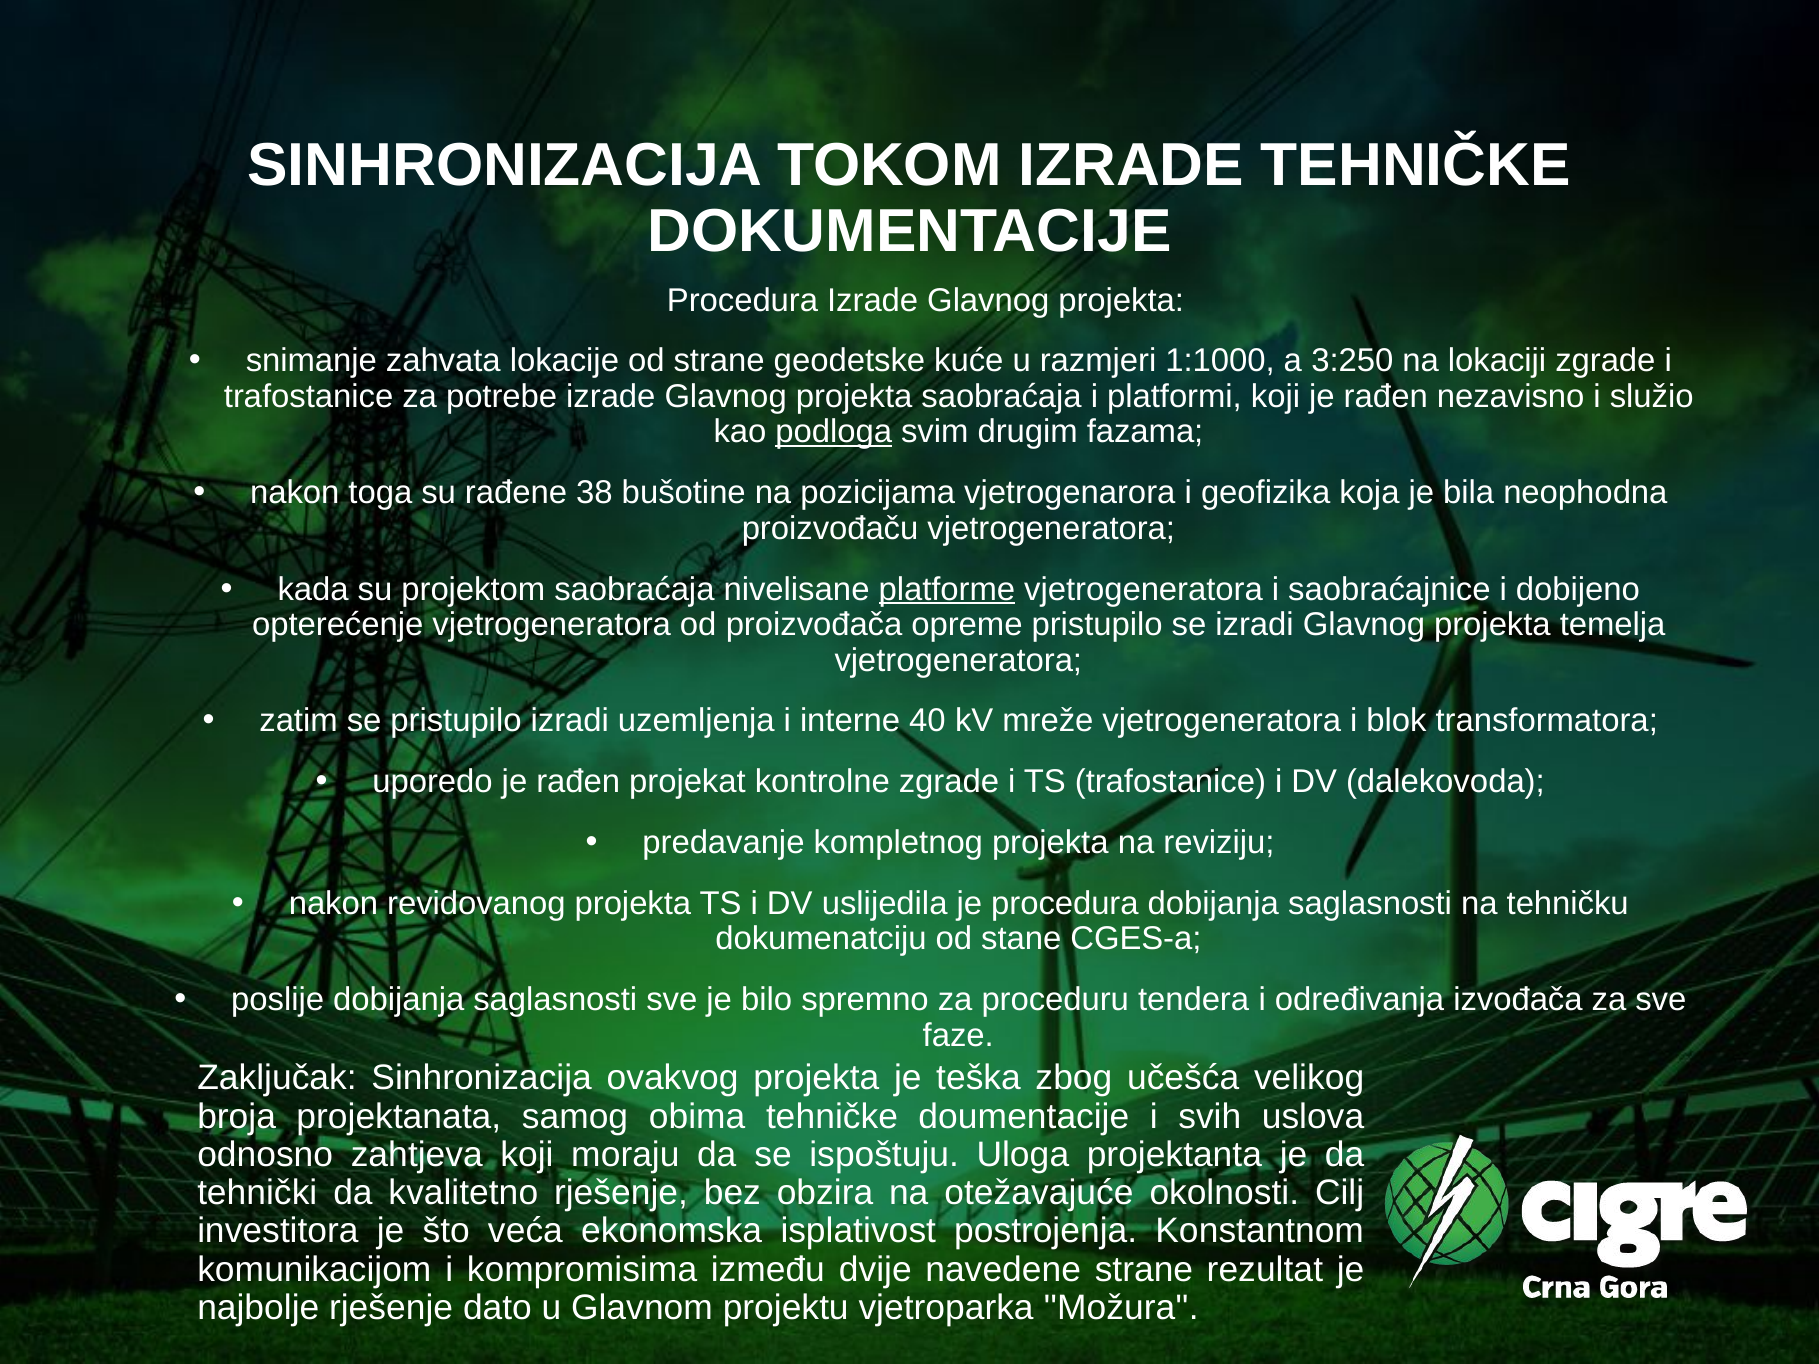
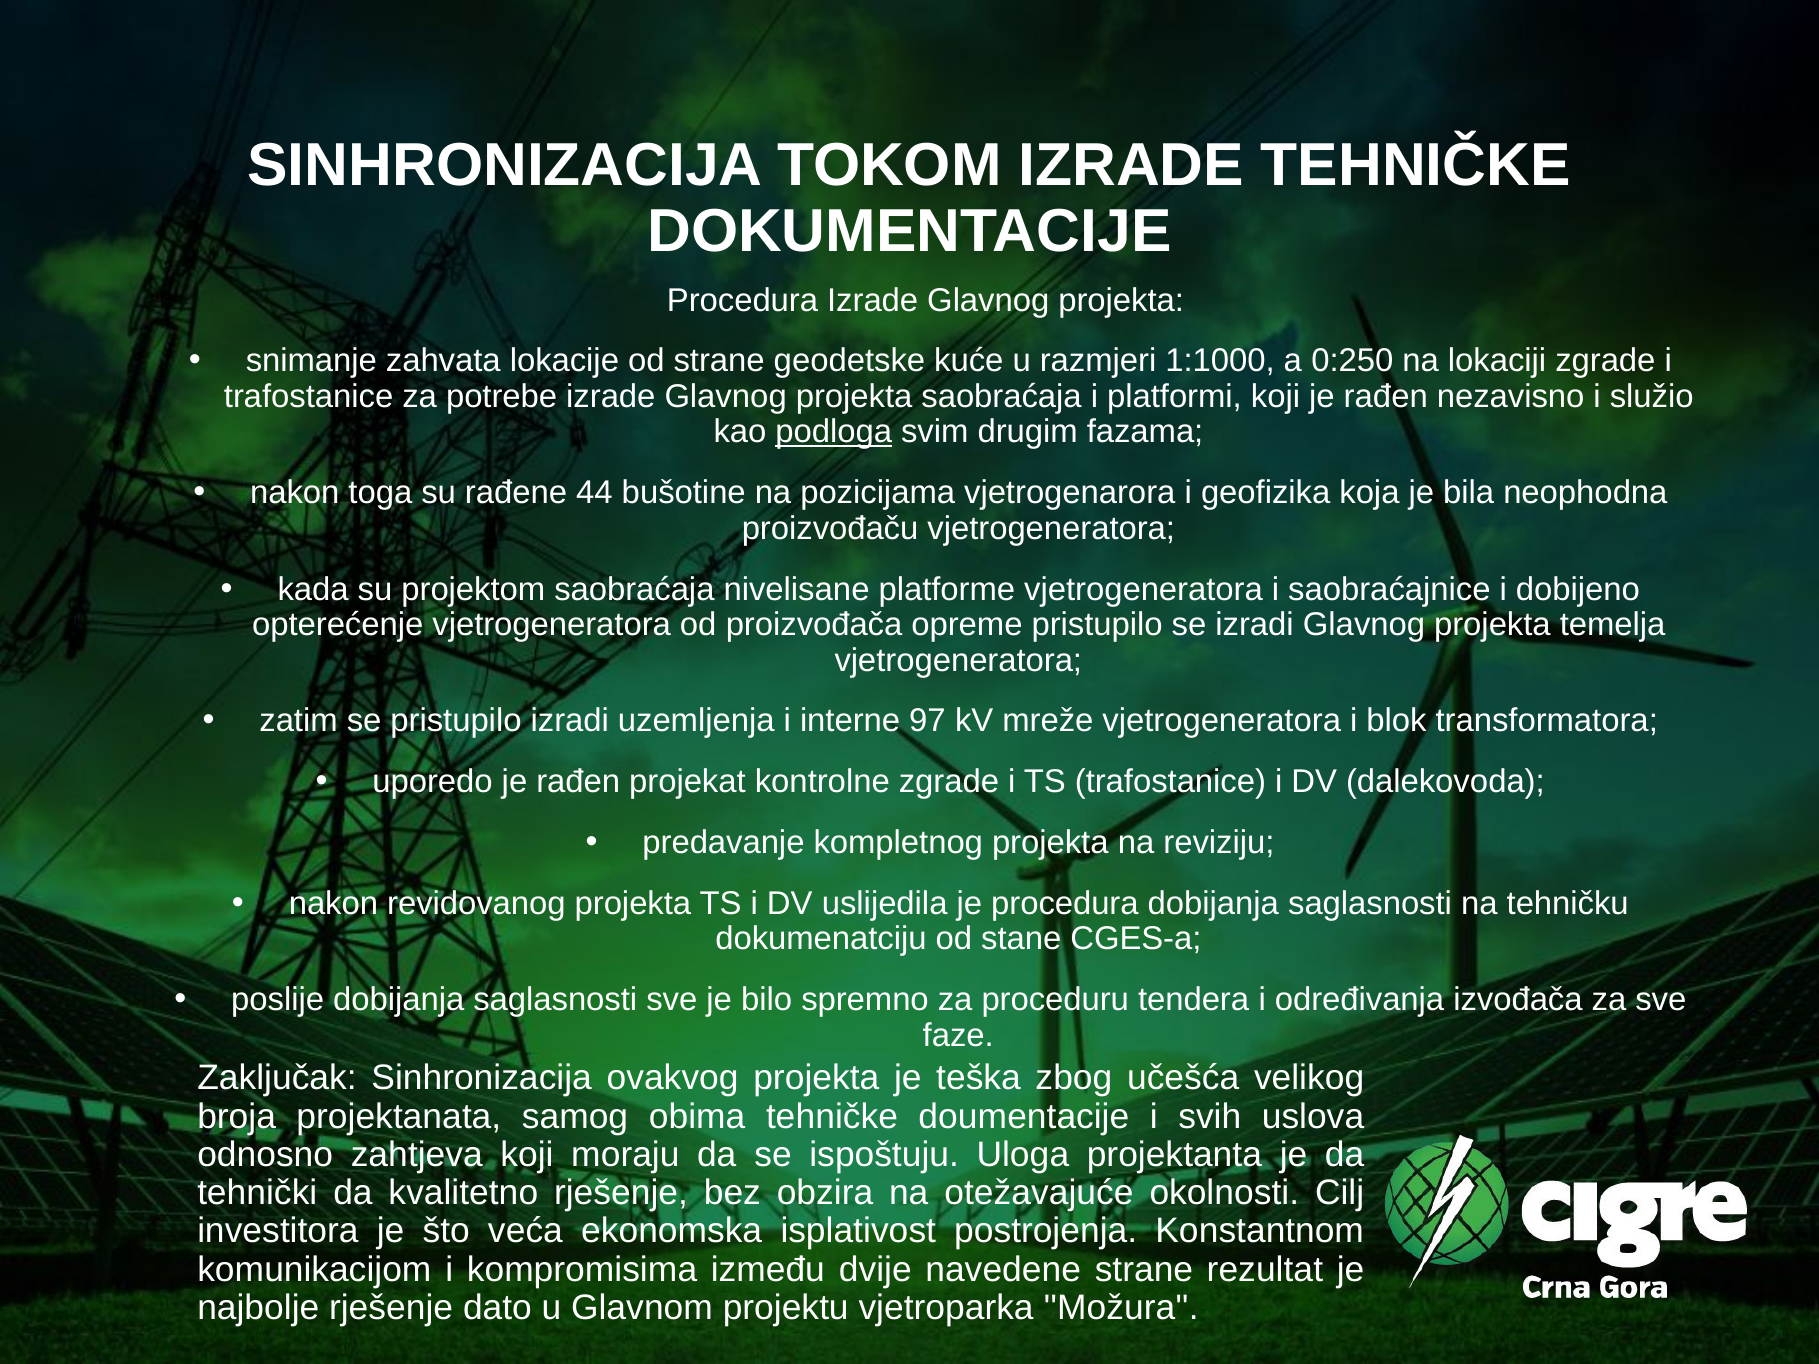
3:250: 3:250 -> 0:250 (1352, 361)
38: 38 -> 44 (594, 493)
platforme underline: present -> none (947, 589)
40: 40 -> 97 (928, 721)
